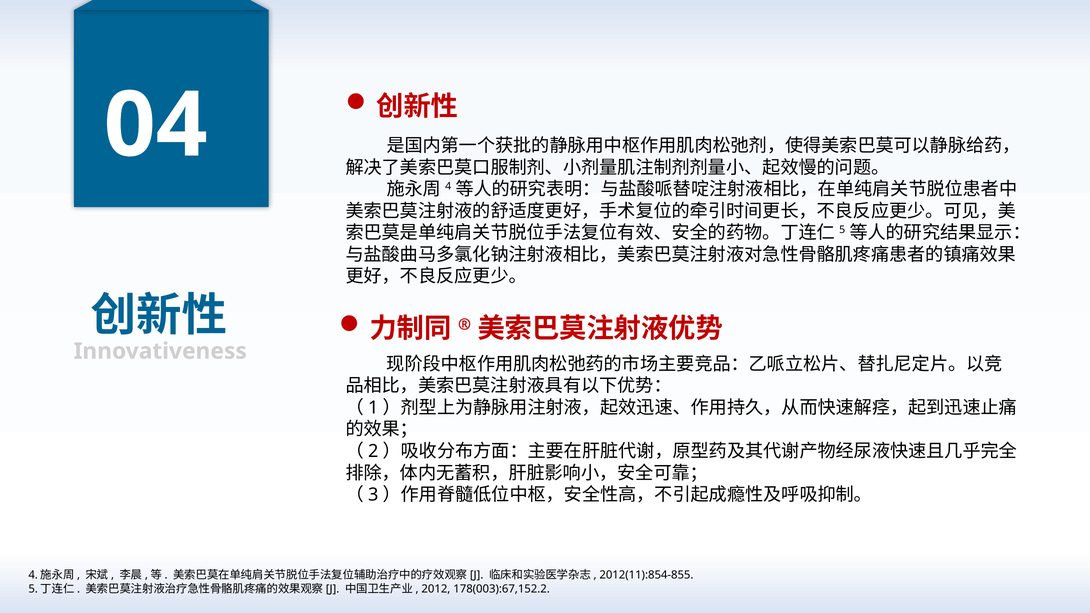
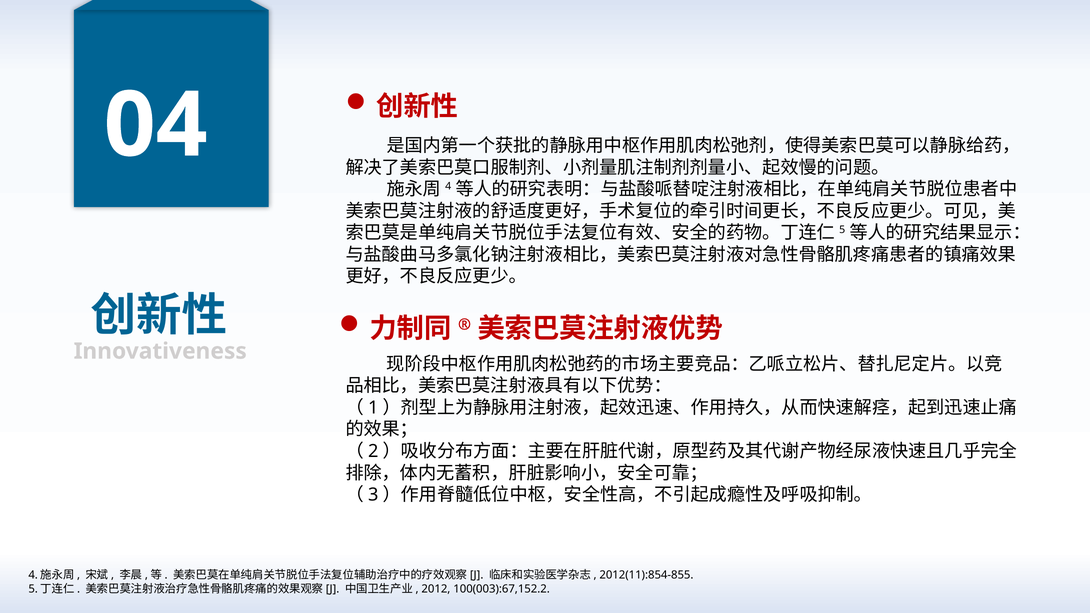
178(003):67,152.2: 178(003):67,152.2 -> 100(003):67,152.2 (502, 589)
